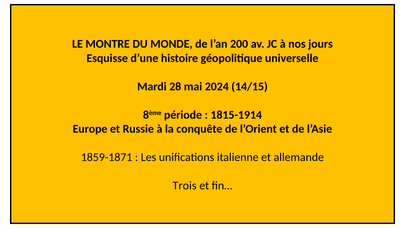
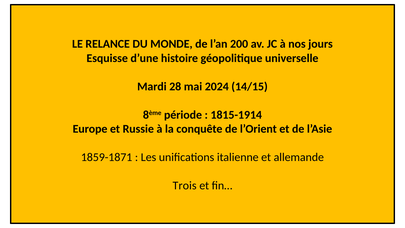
MONTRE: MONTRE -> RELANCE (108, 44)
